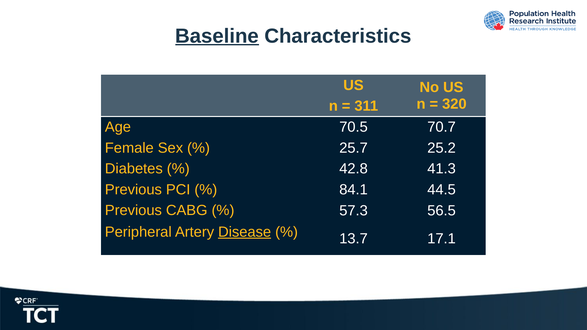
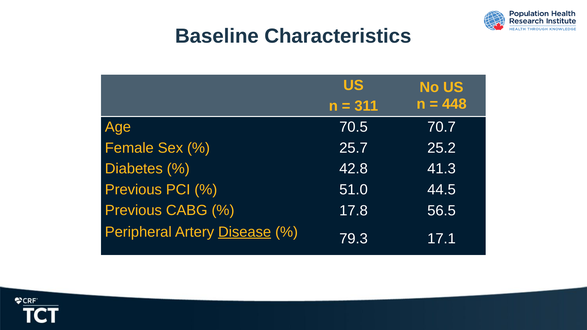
Baseline underline: present -> none (217, 36)
320: 320 -> 448 (454, 104)
84.1: 84.1 -> 51.0 (354, 190)
57.3: 57.3 -> 17.8 (354, 211)
13.7: 13.7 -> 79.3 (354, 239)
